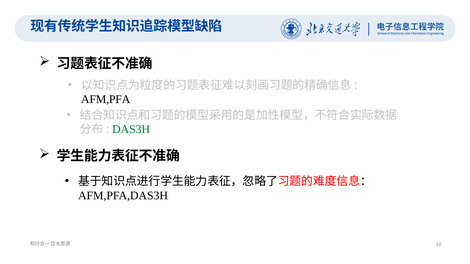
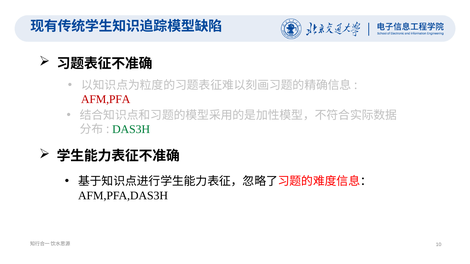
AFM,PFA colour: black -> red (106, 100)
